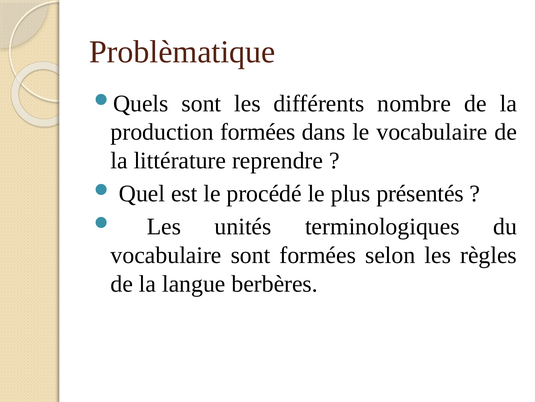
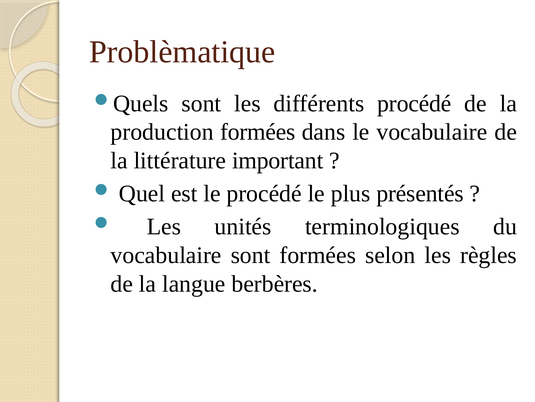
différents nombre: nombre -> procédé (414, 103)
reprendre: reprendre -> important (278, 160)
